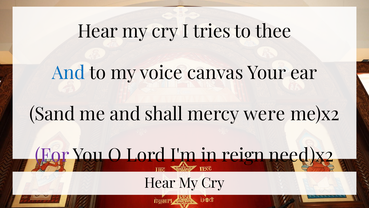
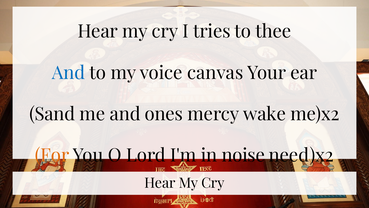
shall: shall -> ones (164, 114)
were: were -> wake (265, 114)
For colour: purple -> orange (52, 155)
reign: reign -> noise (243, 155)
